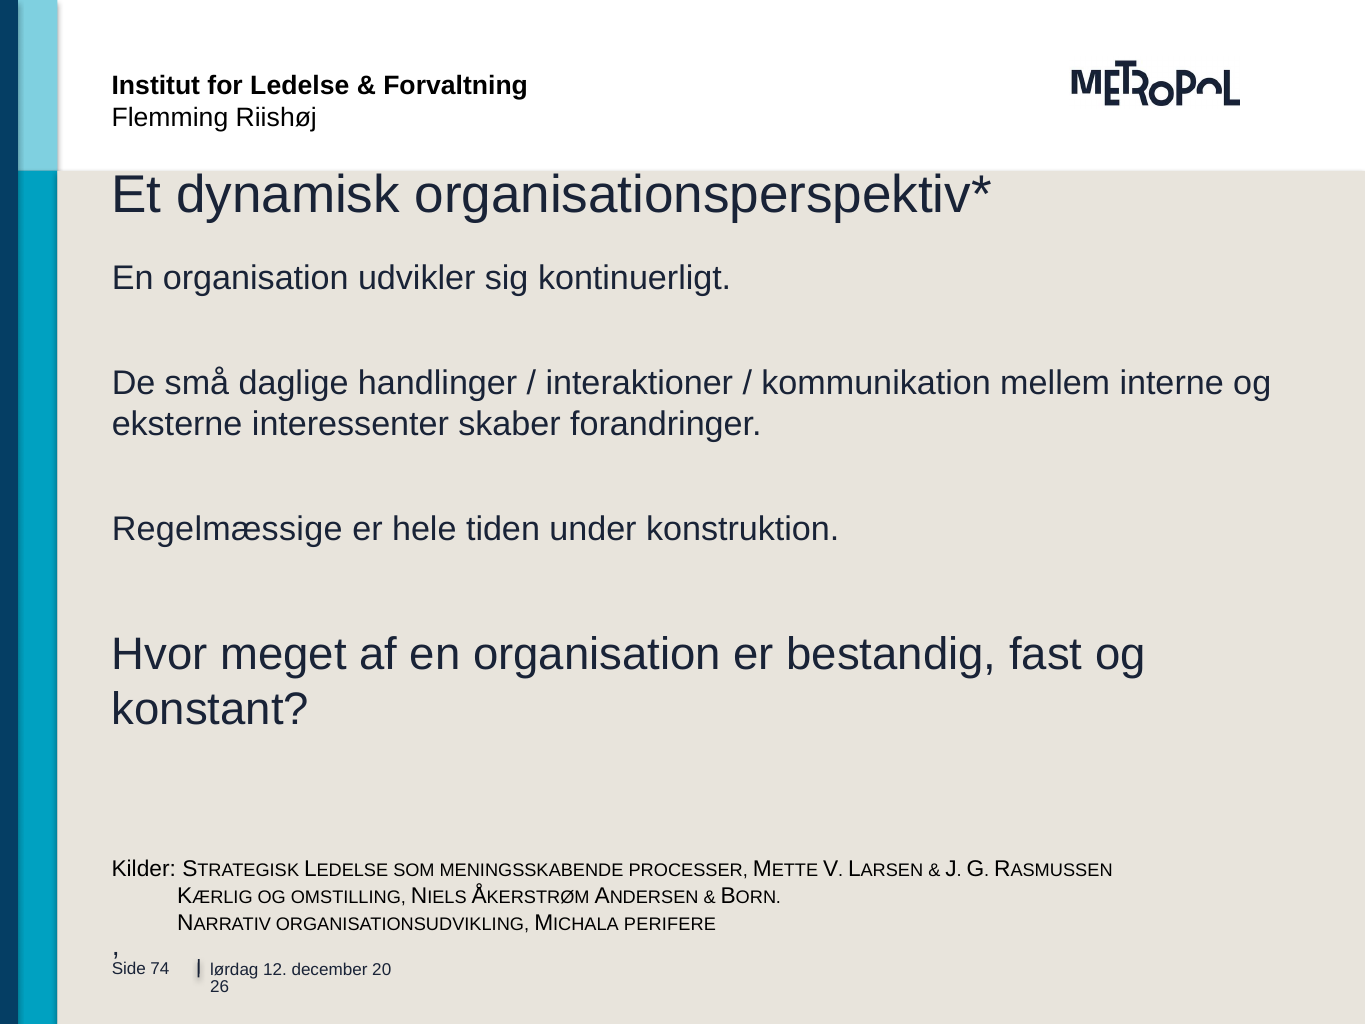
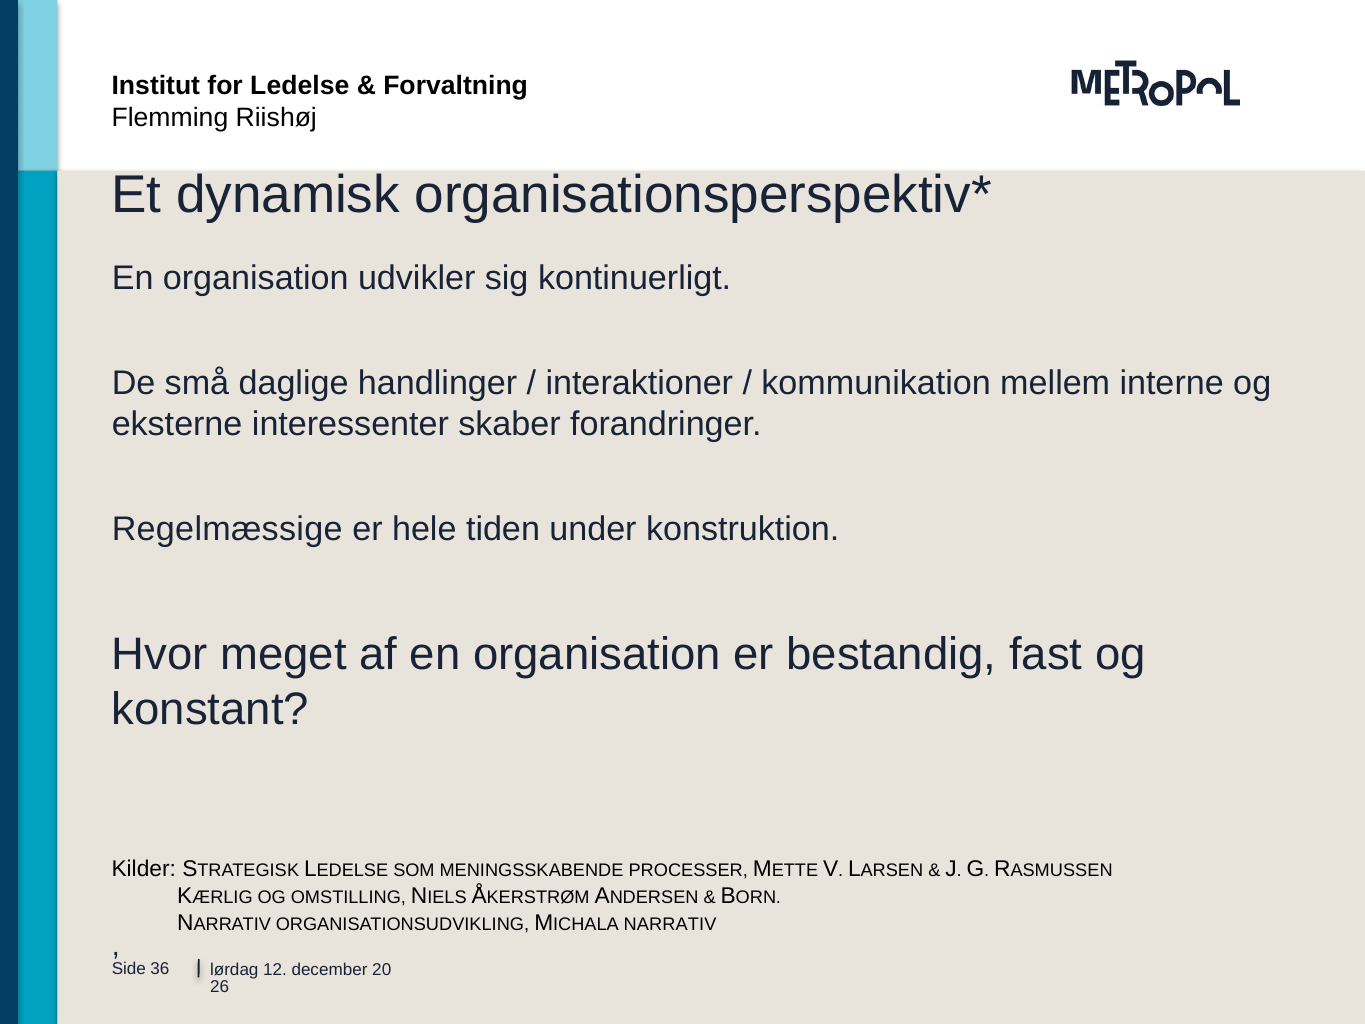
MICHALA PERIFERE: PERIFERE -> NARRATIV (670, 924)
74: 74 -> 36 (160, 969)
